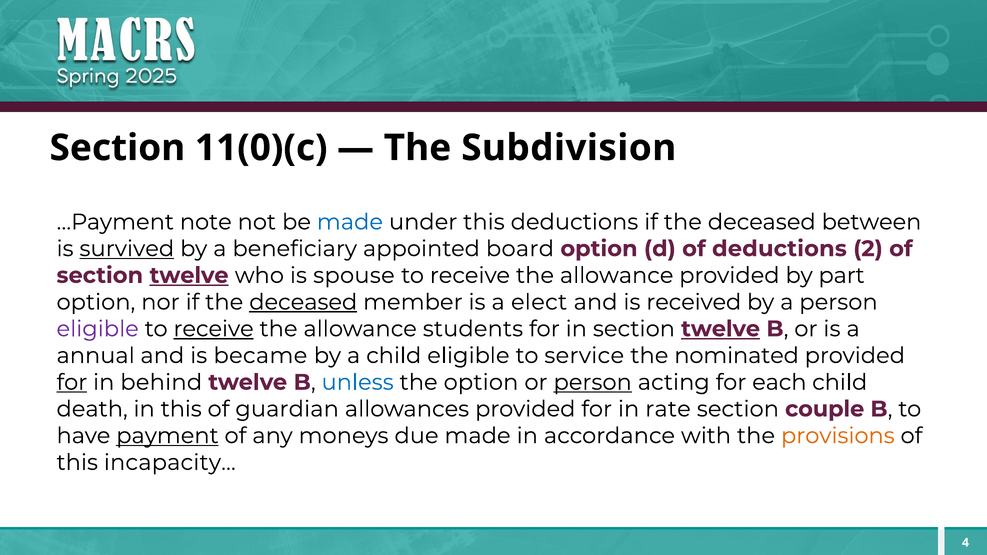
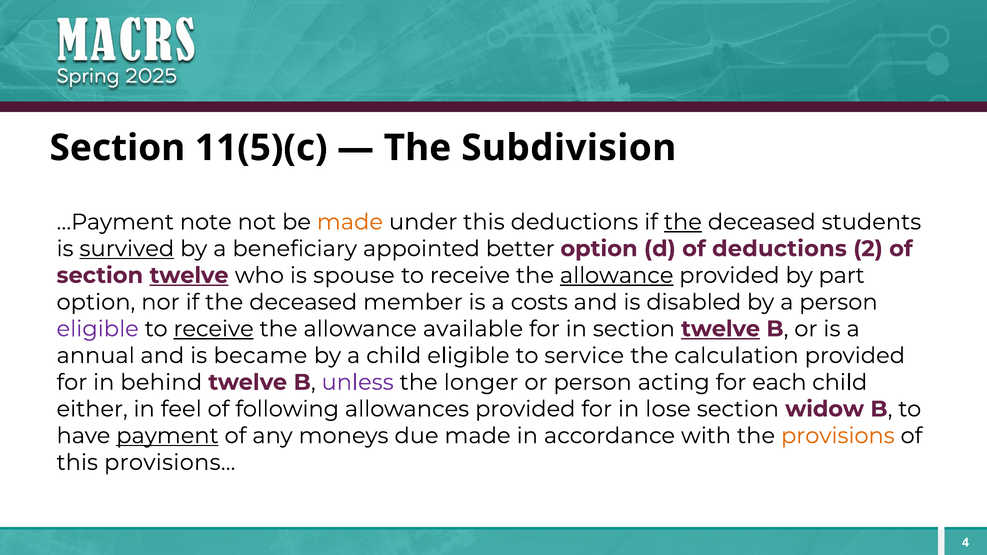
11(0)(c: 11(0)(c -> 11(5)(c (261, 148)
made colour: blue -> orange (350, 222)
the underline: none -> present (683, 222)
between: between -> students (871, 222)
board: board -> better (520, 249)
allowance underline: none -> present (617, 276)
deceased underline: present -> none (303, 302)
elect: elect -> costs (539, 302)
received: received -> disabled (694, 302)
students: students -> available (473, 329)
nominated: nominated -> calculation (736, 356)
for underline: present -> none (72, 382)
unless colour: blue -> purple (358, 382)
the option: option -> longer (481, 382)
person underline: present -> none (593, 382)
death: death -> either (92, 409)
in this: this -> feel (181, 409)
guardian: guardian -> following (287, 409)
rate: rate -> lose (668, 409)
couple: couple -> widow (825, 409)
incapacity…: incapacity… -> provisions… (170, 463)
